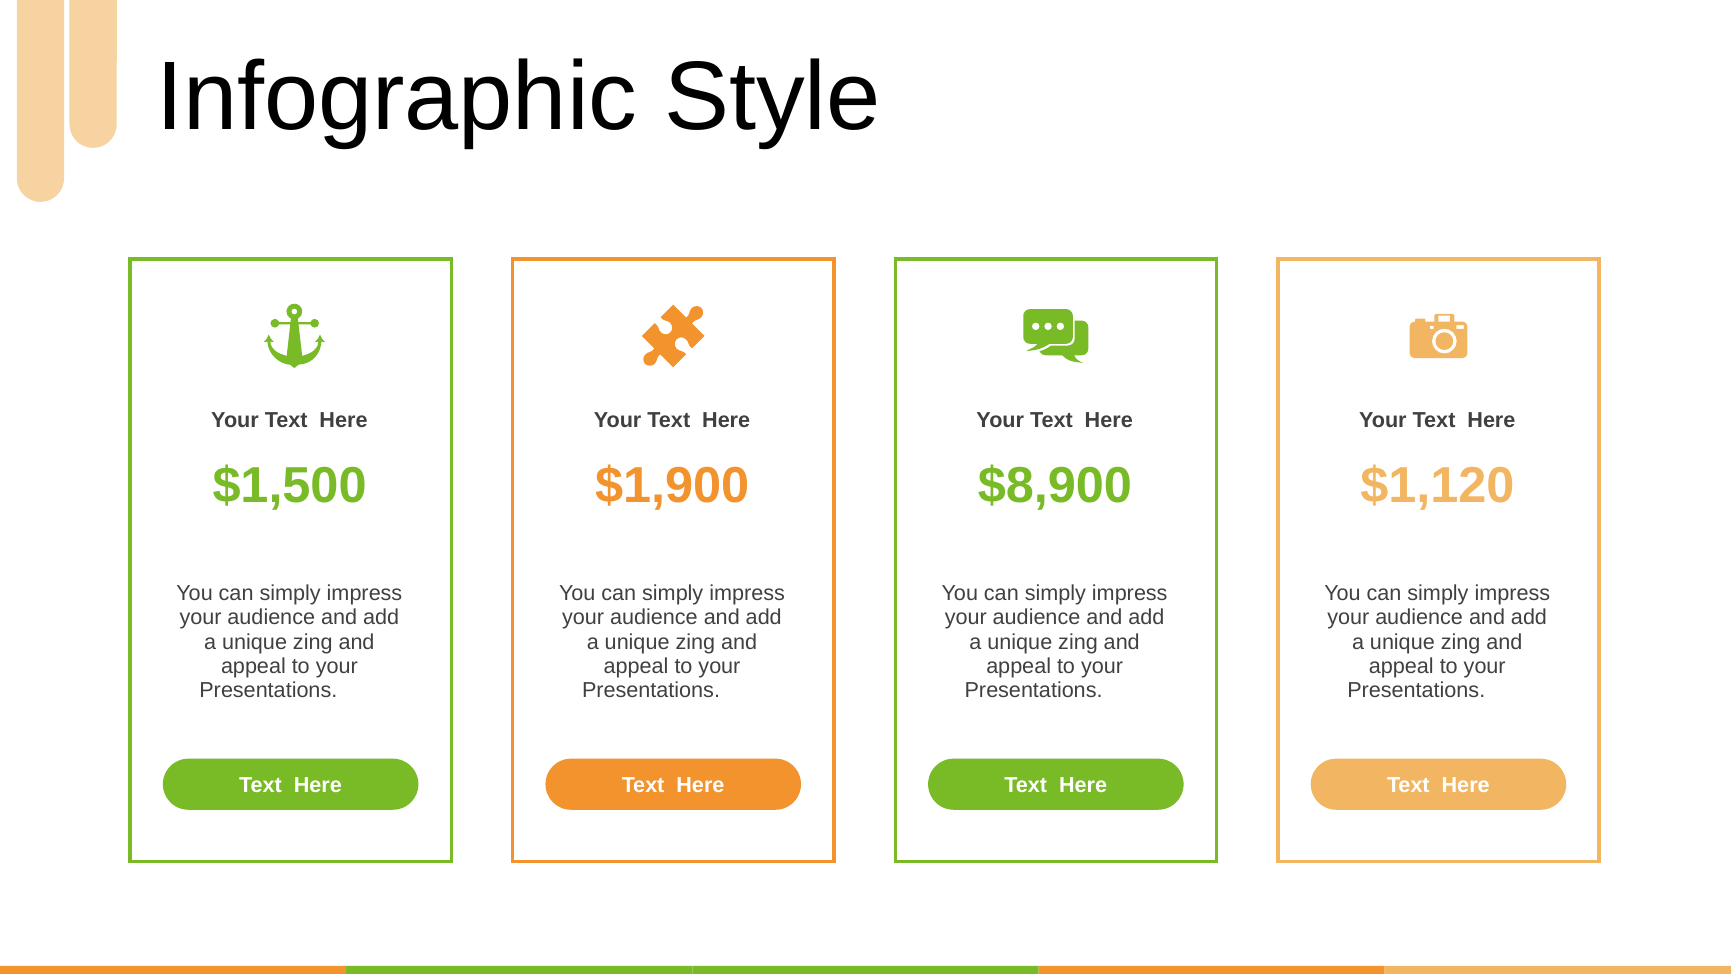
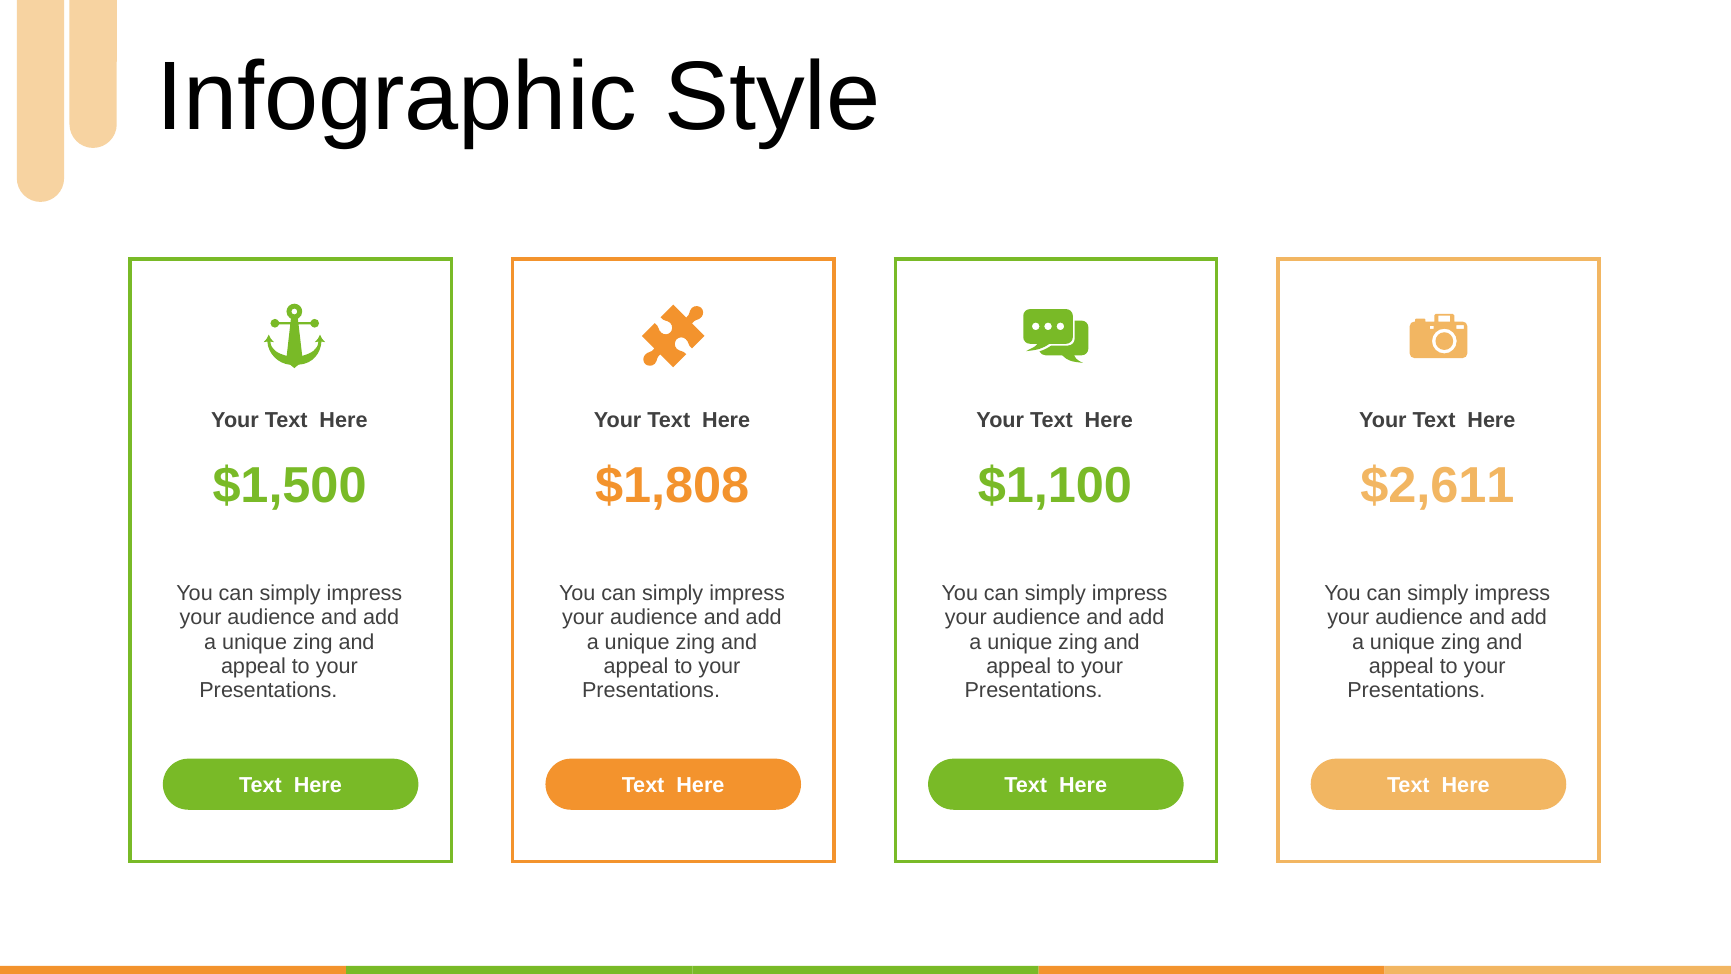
$1,900: $1,900 -> $1,808 (672, 485)
$8,900: $8,900 -> $1,100 (1055, 485)
$1,120: $1,120 -> $2,611 (1437, 485)
